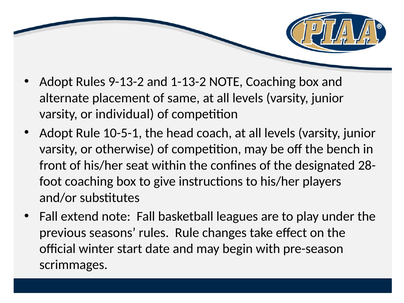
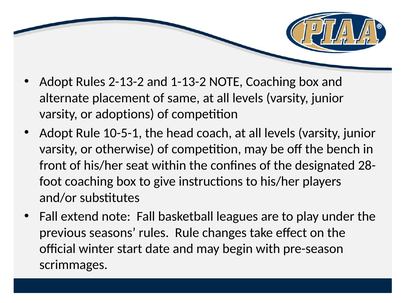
9-13-2: 9-13-2 -> 2-13-2 (126, 82)
individual: individual -> adoptions (125, 114)
